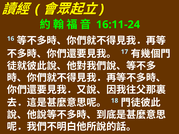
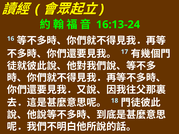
16:11-24: 16:11-24 -> 16:13-24 (118, 25)
